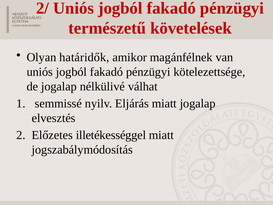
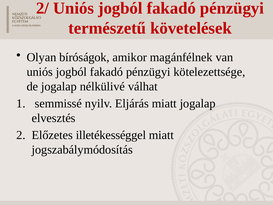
határidők: határidők -> bíróságok (84, 57)
